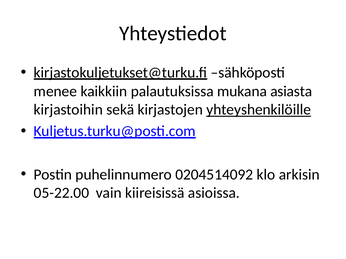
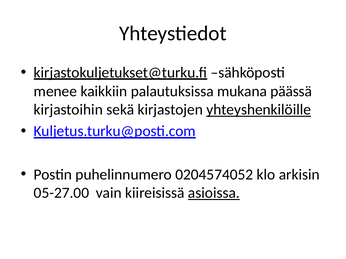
asiasta: asiasta -> päässä (291, 91)
0204514092: 0204514092 -> 0204574052 (214, 175)
05-22.00: 05-22.00 -> 05-27.00 (61, 193)
asioissa underline: none -> present (214, 193)
